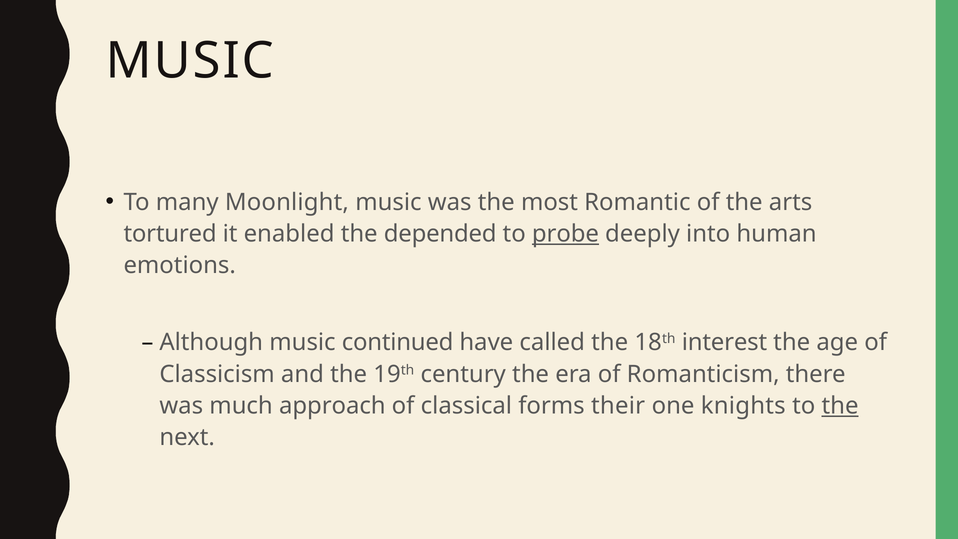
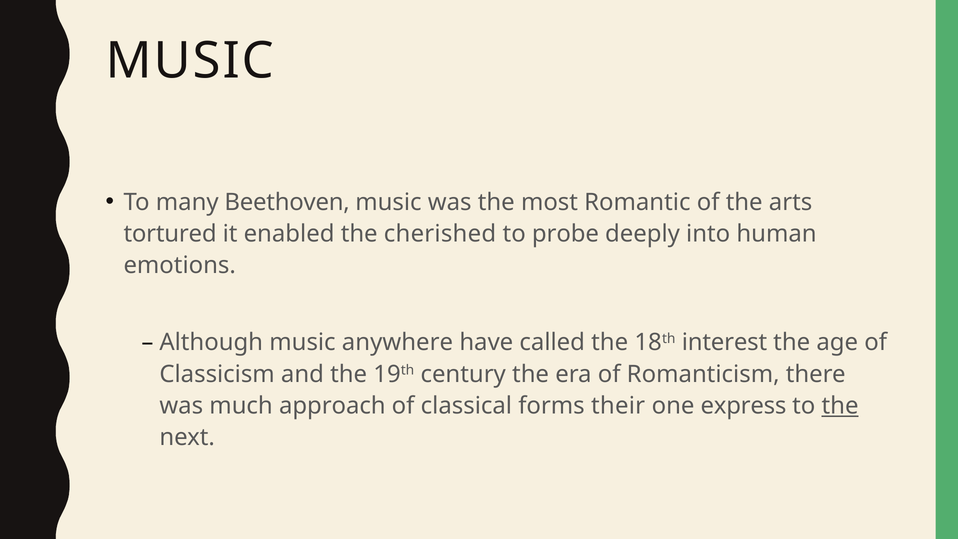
Moonlight: Moonlight -> Beethoven (287, 202)
depended: depended -> cherished (440, 234)
probe underline: present -> none (565, 234)
continued: continued -> anywhere (397, 342)
knights: knights -> express (743, 406)
